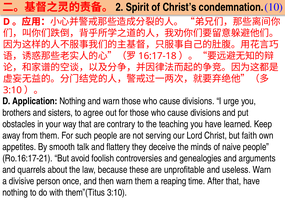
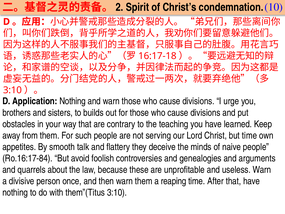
agree: agree -> builds (93, 113)
but faith: faith -> time (249, 135)
Ro.16:17-21: Ro.16:17-21 -> Ro.16:17-84 (27, 158)
